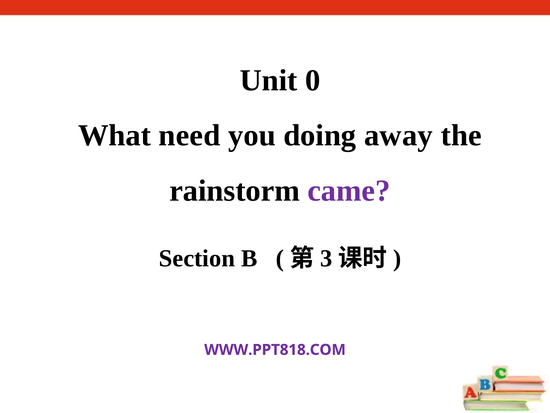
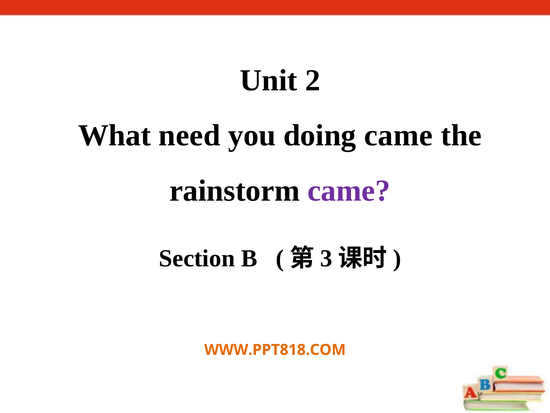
0: 0 -> 2 (313, 80)
doing away: away -> came (398, 135)
WWW.PPT818.COM colour: purple -> orange (275, 349)
